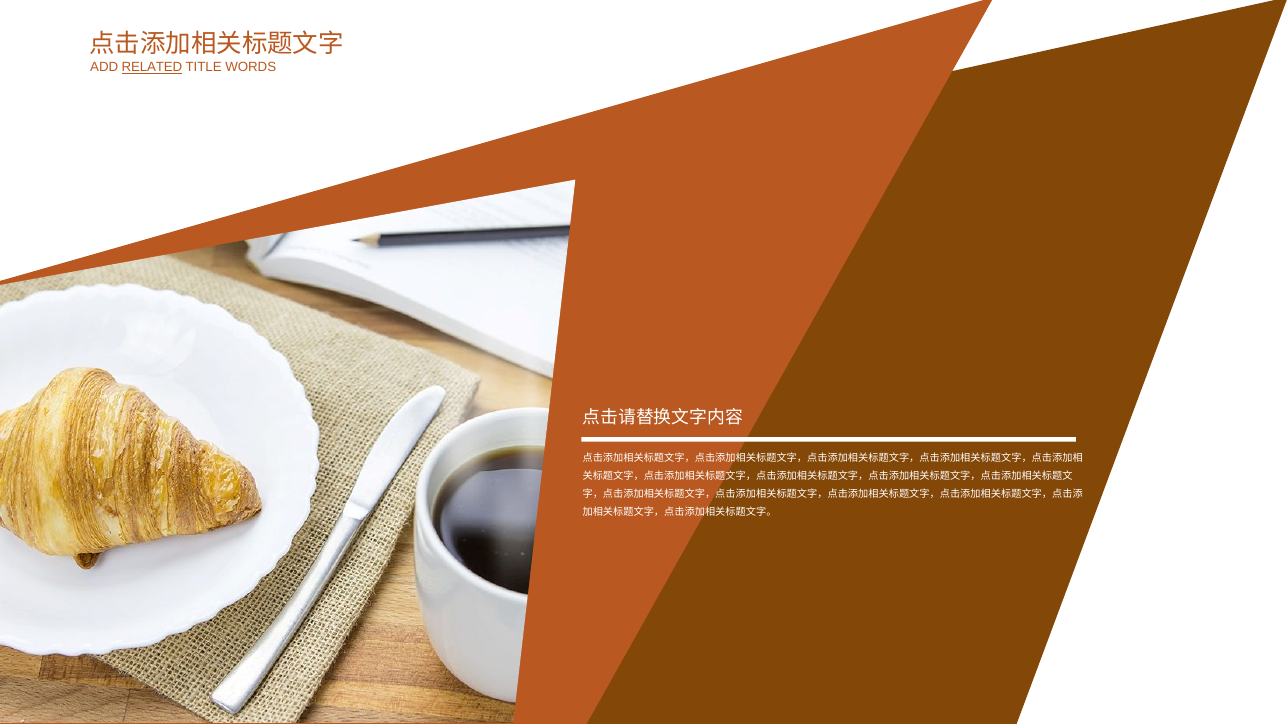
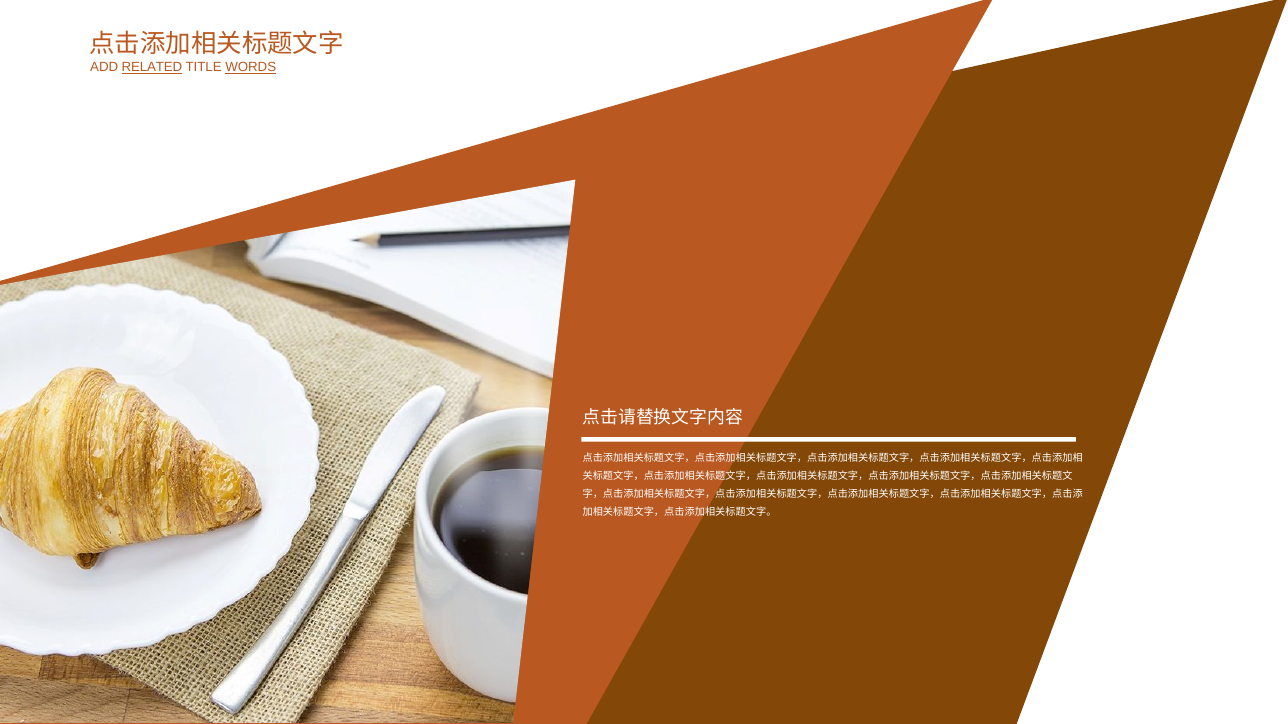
WORDS underline: none -> present (251, 68)
